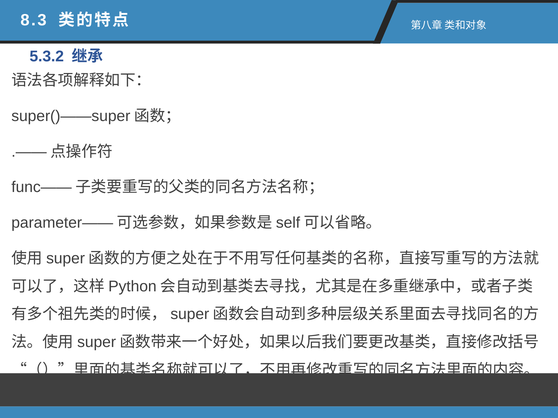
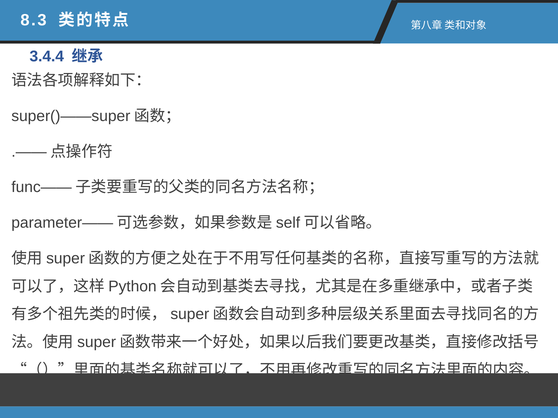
5.3.2: 5.3.2 -> 3.4.4 (47, 57)
